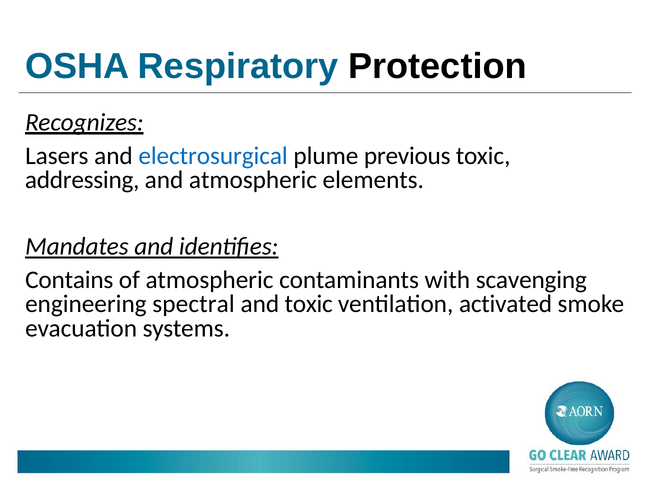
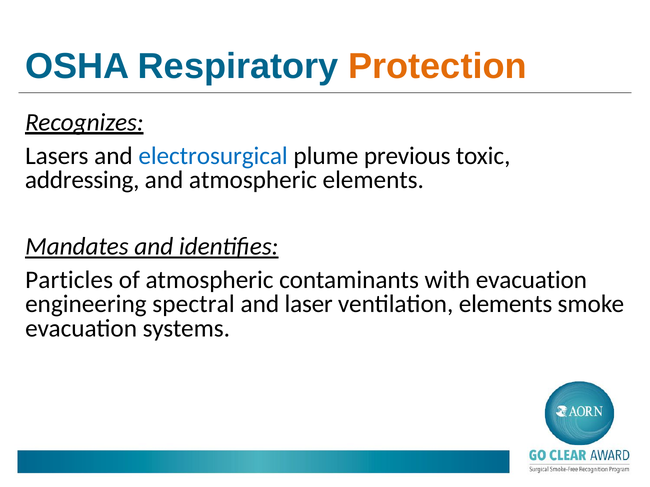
Protection colour: black -> orange (437, 66)
Contains: Contains -> Particles (69, 280)
with scavenging: scavenging -> evacuation (531, 280)
and toxic: toxic -> laser (309, 304)
ventilation activated: activated -> elements (506, 304)
